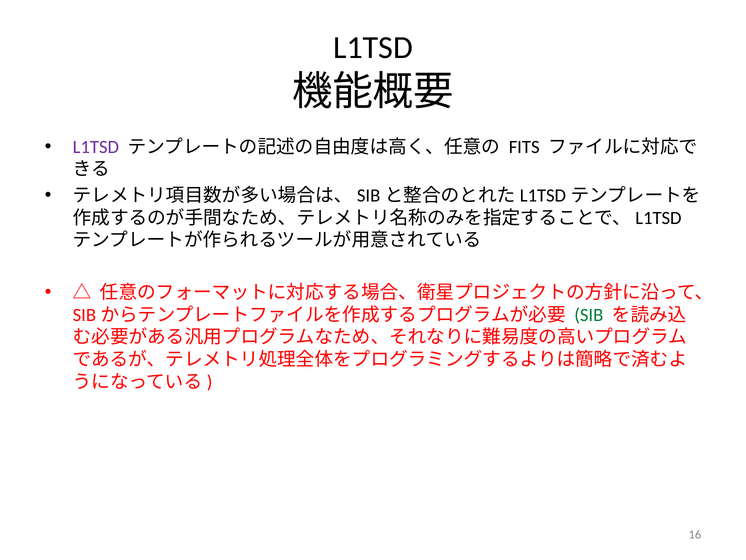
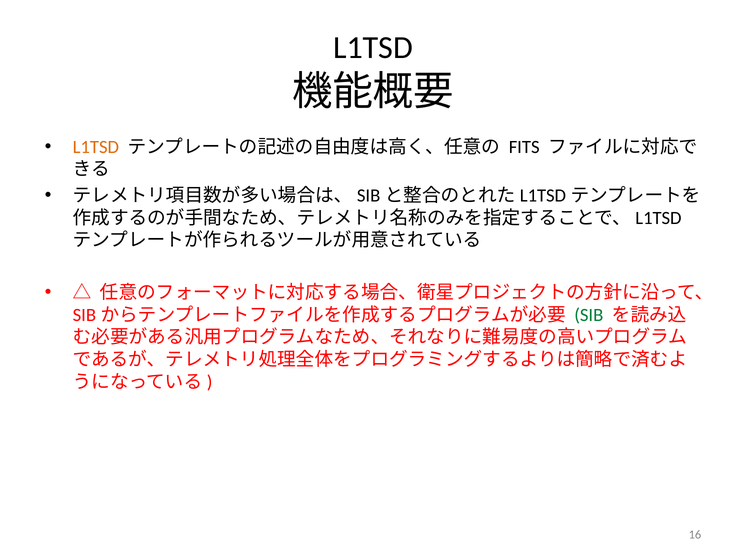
L1TSD colour: purple -> orange (96, 147)
